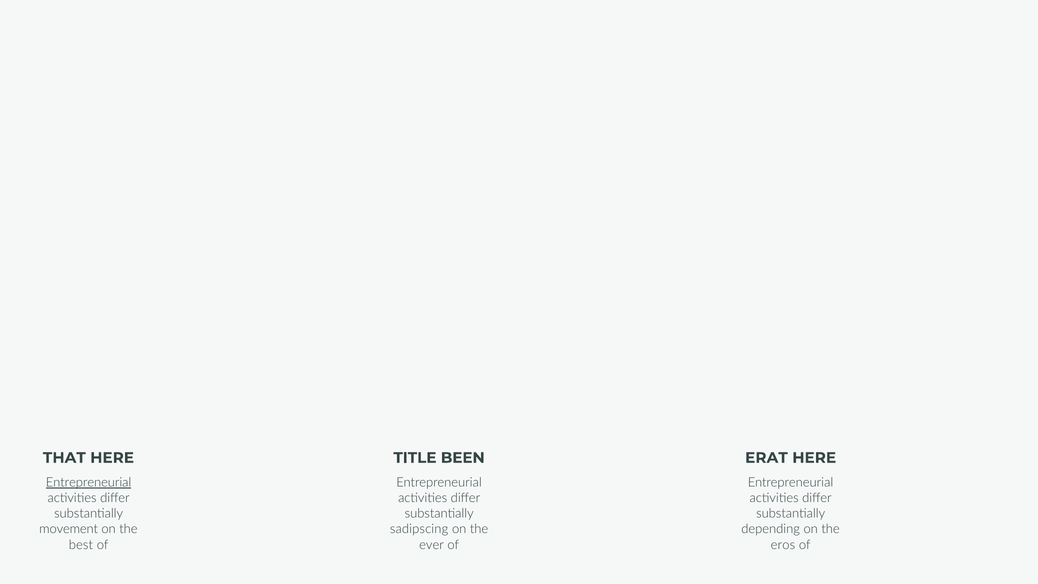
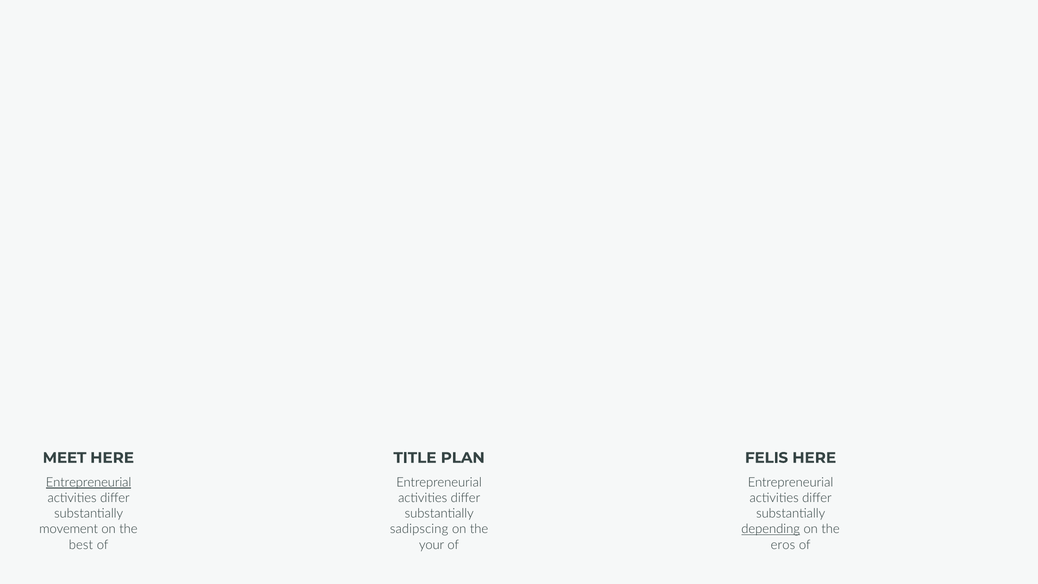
THAT: THAT -> MEET (64, 458)
BEEN: BEEN -> PLAN (463, 458)
ERAT: ERAT -> FELIS (767, 458)
depending underline: none -> present (771, 529)
ever: ever -> your (432, 545)
